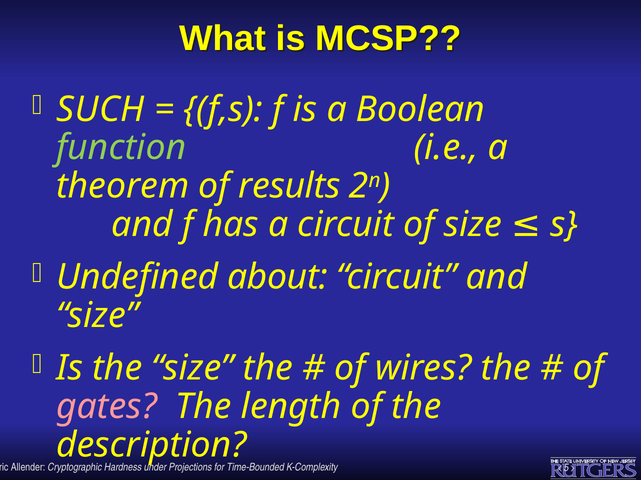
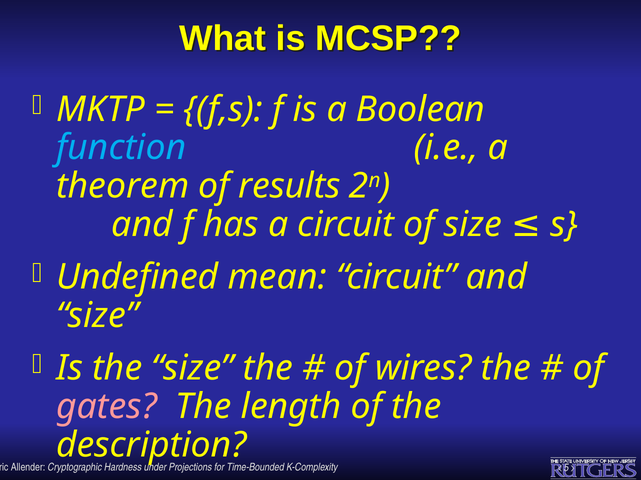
SUCH: SUCH -> MKTP (100, 109)
function colour: light green -> light blue (121, 148)
about: about -> mean (277, 278)
